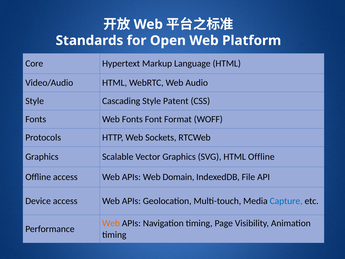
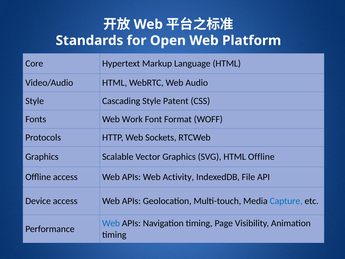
Web Fonts: Fonts -> Work (132, 119)
Domain: Domain -> Activity (178, 177)
Web colour: orange -> blue (111, 223)
